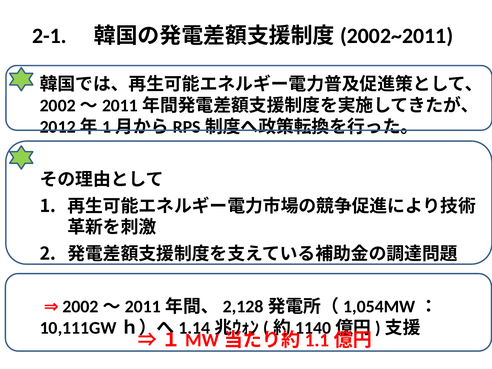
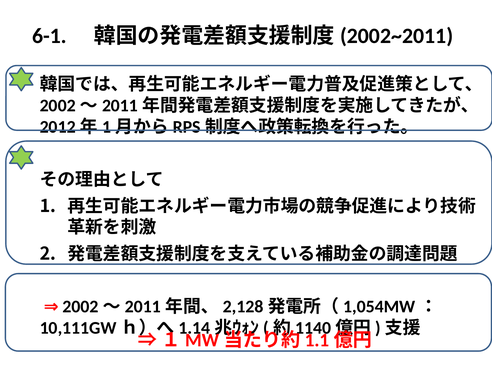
2-1: 2-1 -> 6-1 (49, 36)
